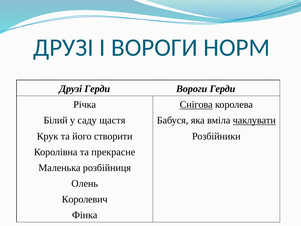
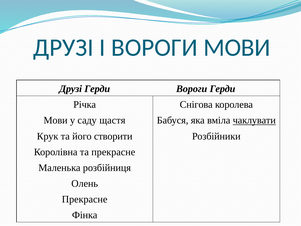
ВОРОГИ НОРМ: НОРМ -> МОВИ (237, 47)
Снігова underline: present -> none (196, 105)
Білий: Білий -> Мови (56, 120)
Королевич: Королевич -> Прекрасне (85, 199)
